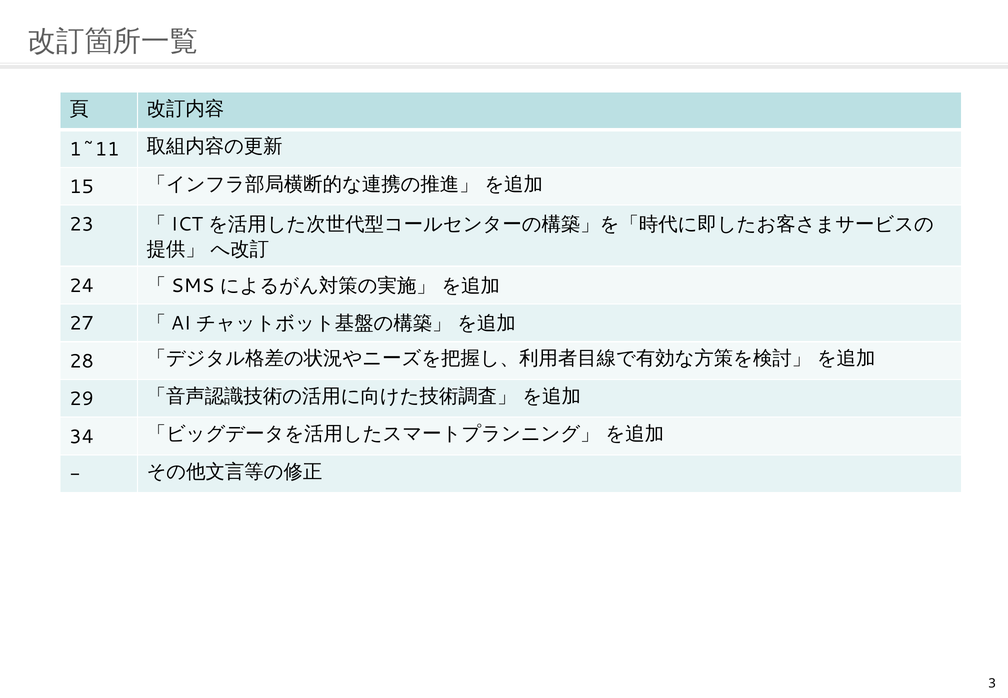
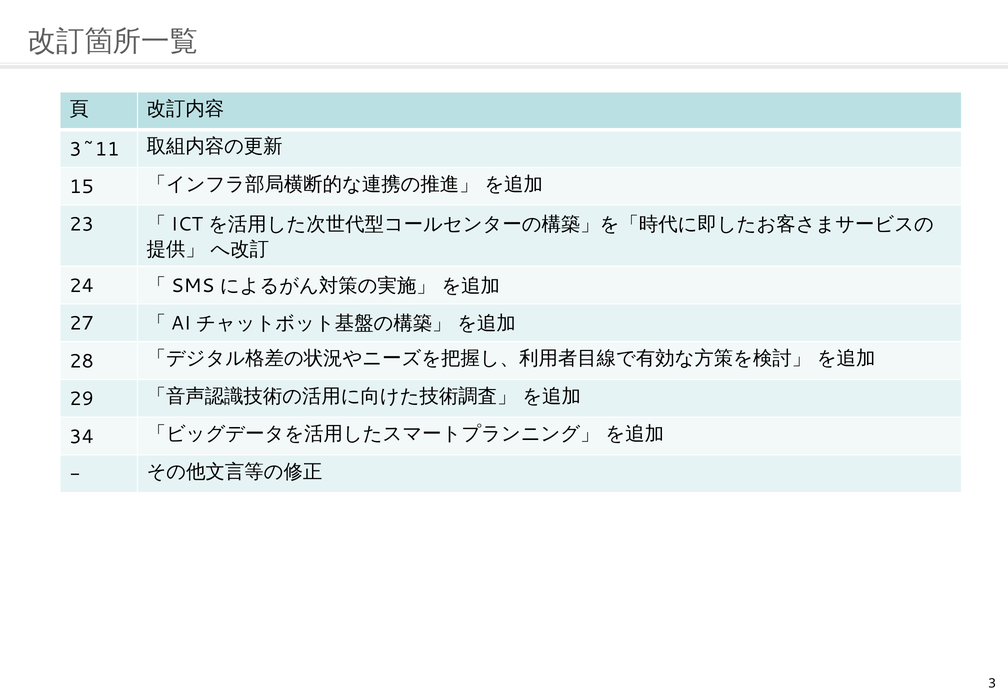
1~11: 1~11 -> 3~11 (94, 149)
